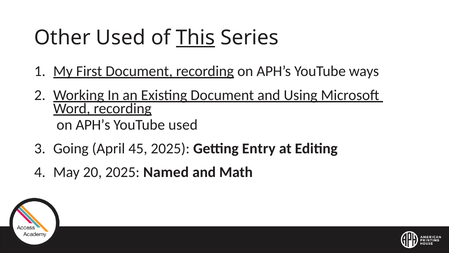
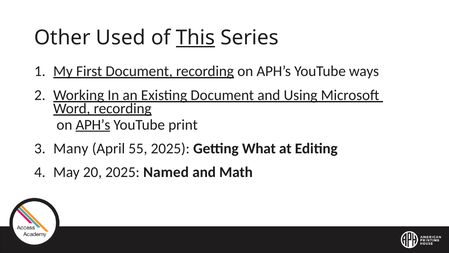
APH’s underline: none -> present (93, 125)
YouTube used: used -> print (183, 125)
Going: Going -> Many (71, 148)
45: 45 -> 55 (138, 148)
Entry: Entry -> What (259, 148)
